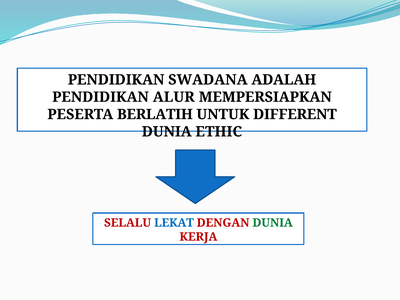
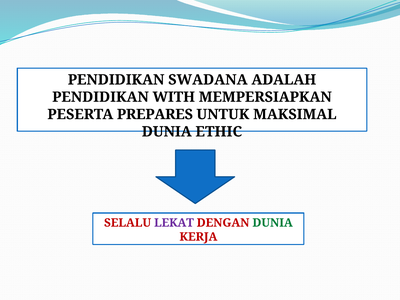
ALUR: ALUR -> WITH (174, 97)
BERLATIH: BERLATIH -> PREPARES (155, 114)
DIFFERENT: DIFFERENT -> MAKSIMAL (295, 114)
LEKAT colour: blue -> purple (174, 223)
